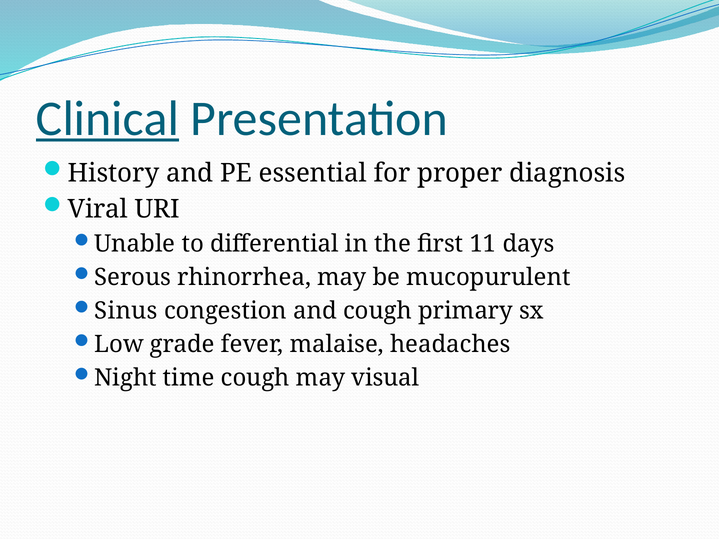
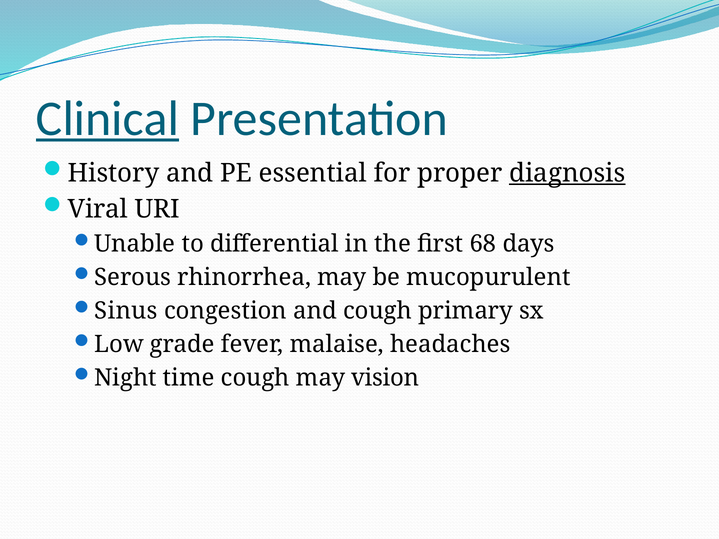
diagnosis underline: none -> present (567, 173)
11: 11 -> 68 (483, 244)
visual: visual -> vision (385, 378)
